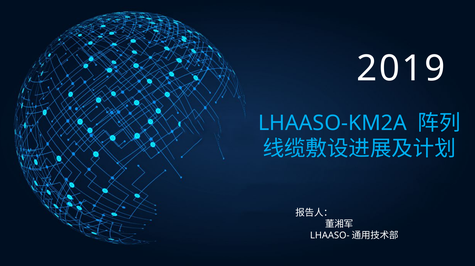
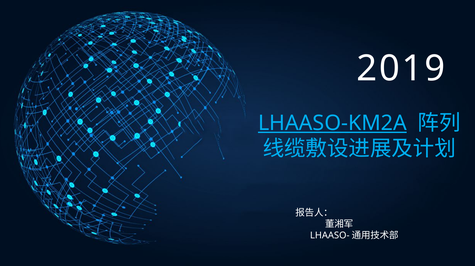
LHAASO-KM2A underline: none -> present (332, 123)
